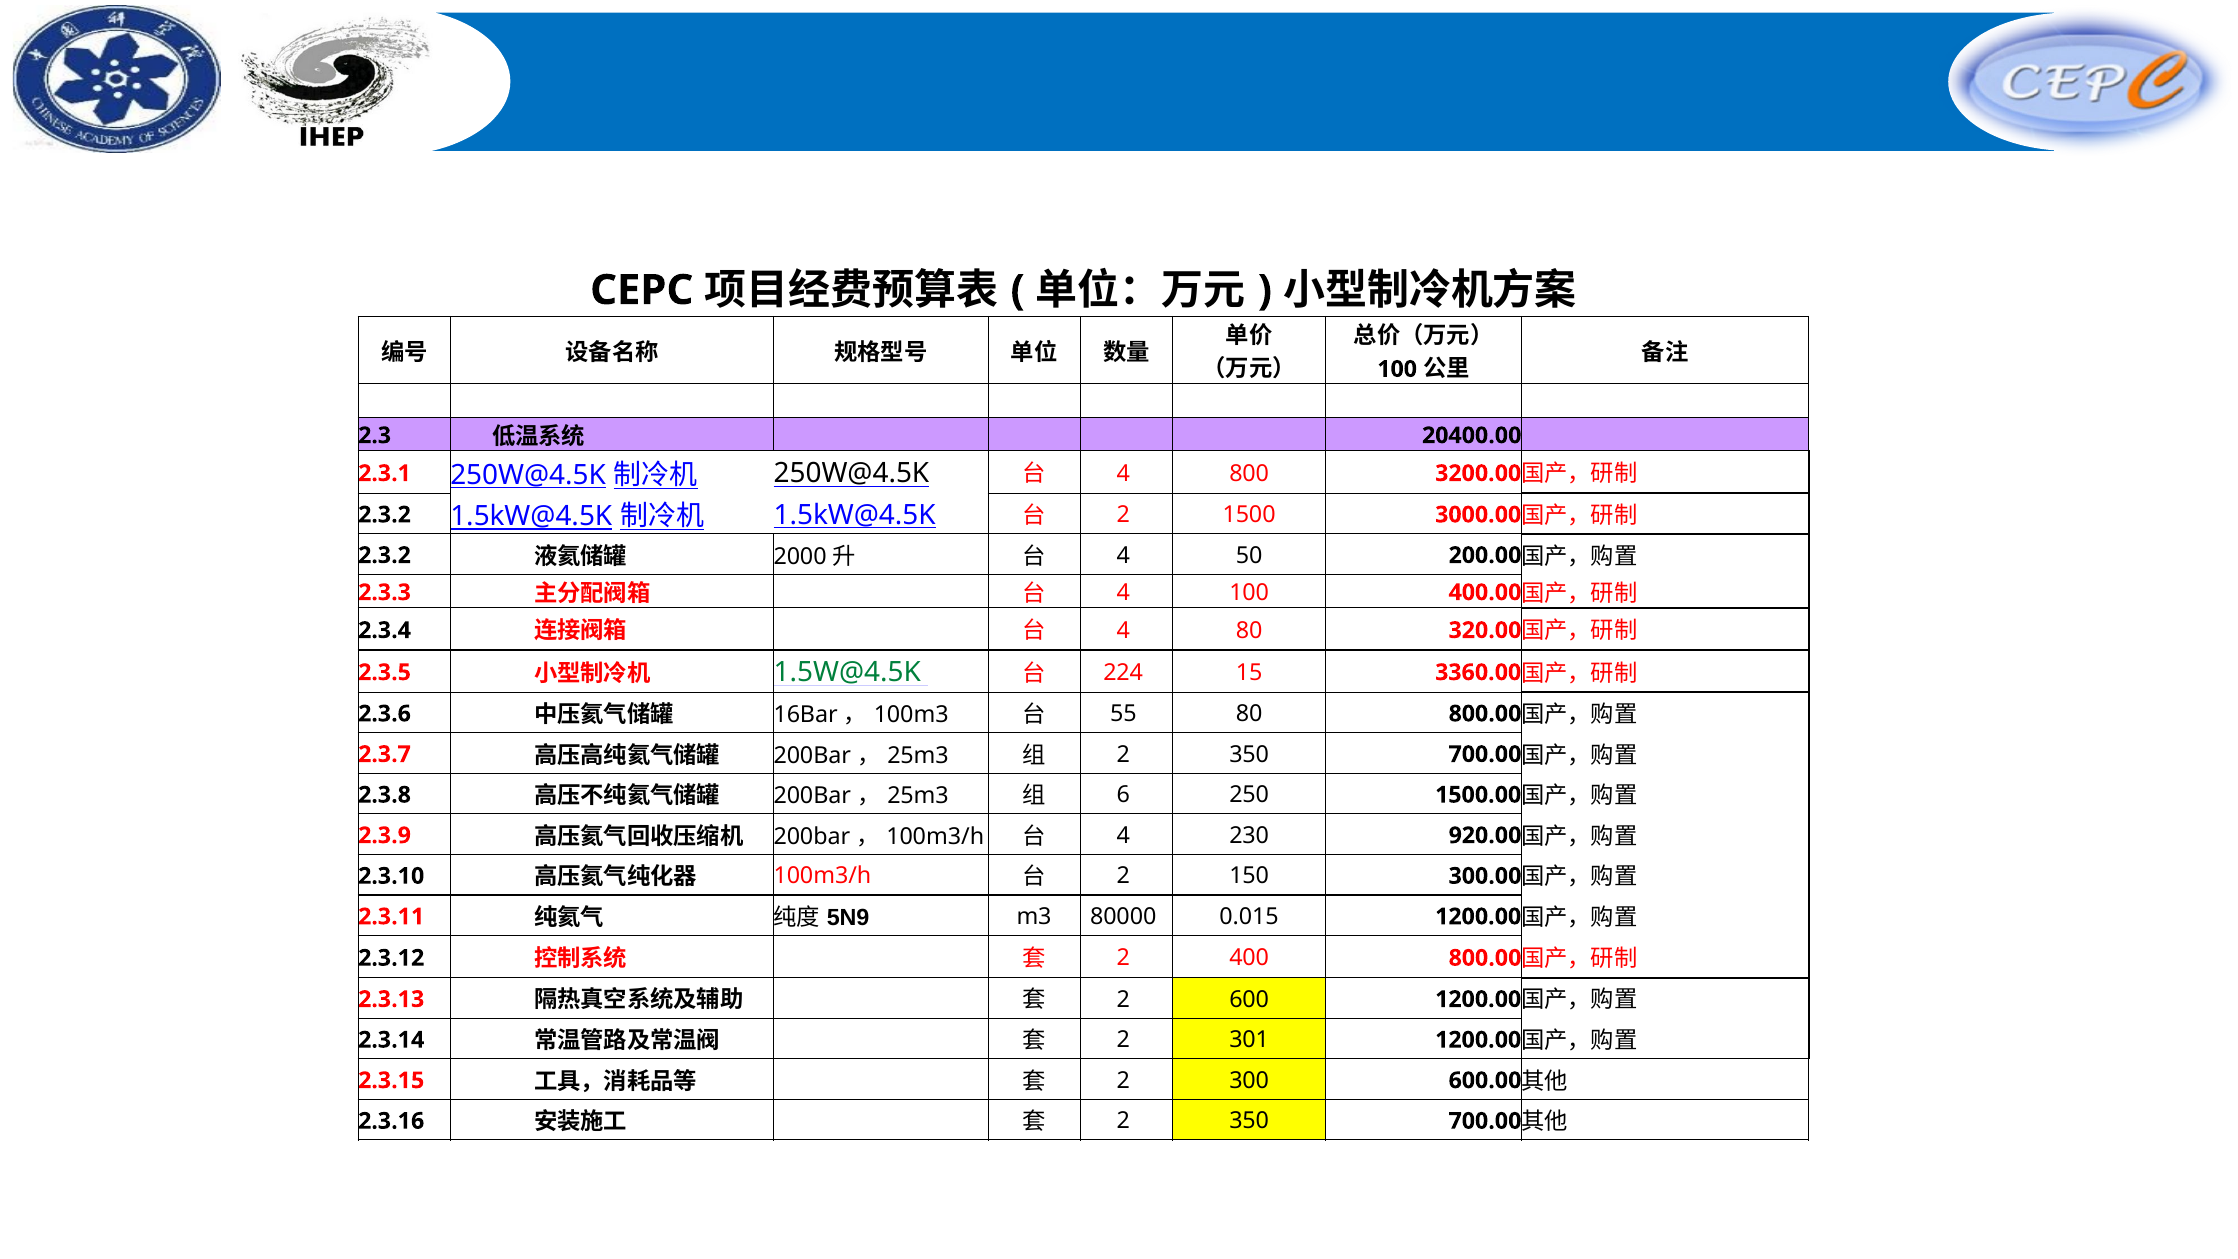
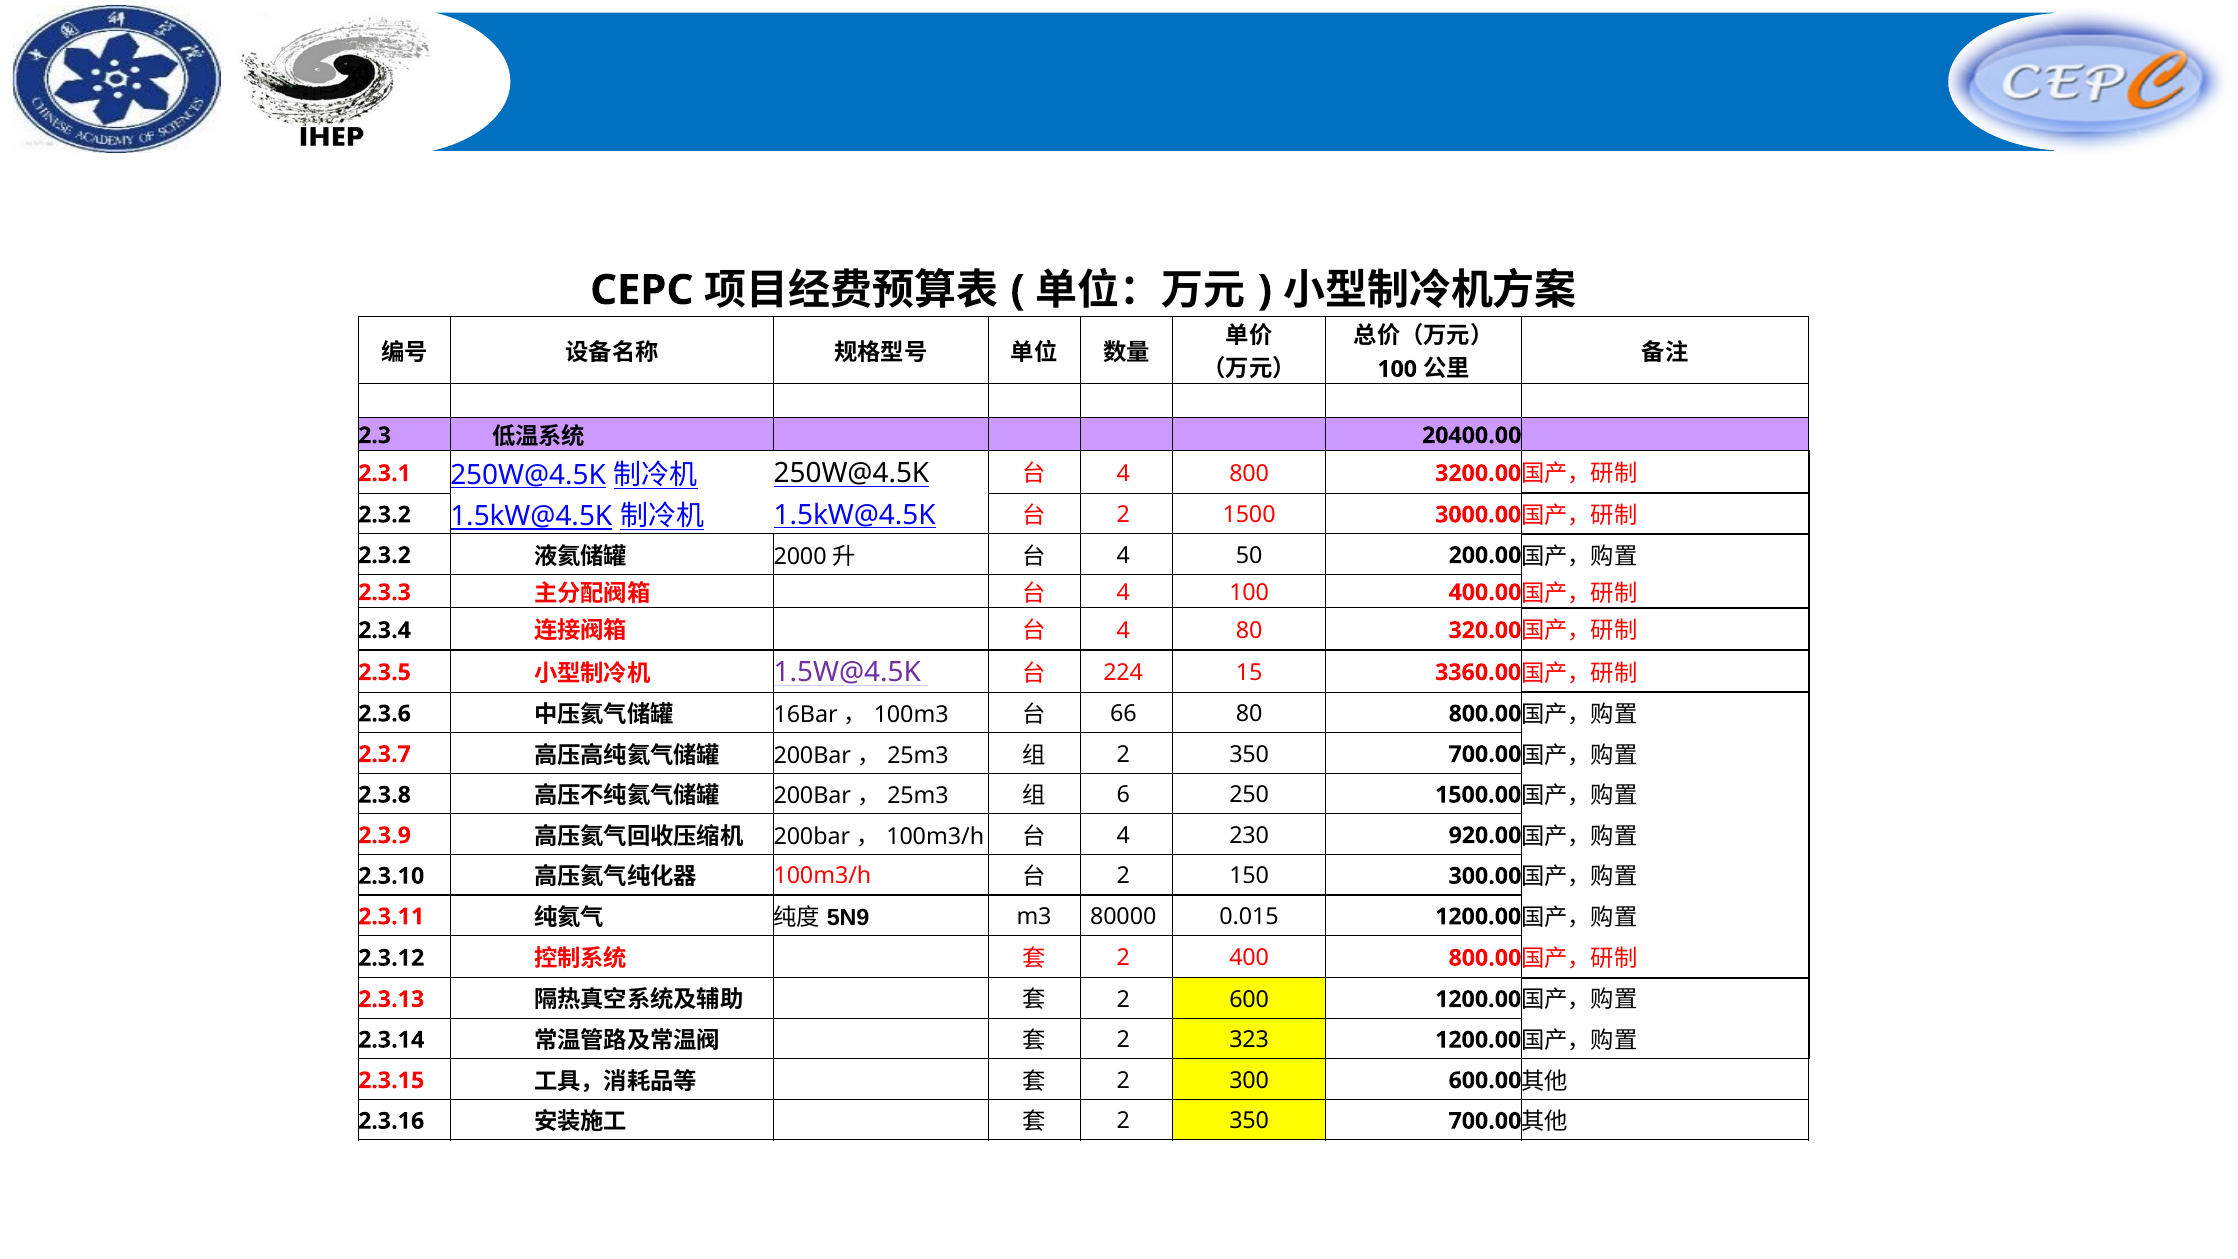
1.5W@4.5K colour: green -> purple (847, 673)
55: 55 -> 66 (1123, 714)
301: 301 -> 323 (1249, 1040)
